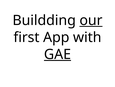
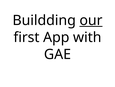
GAE underline: present -> none (58, 54)
